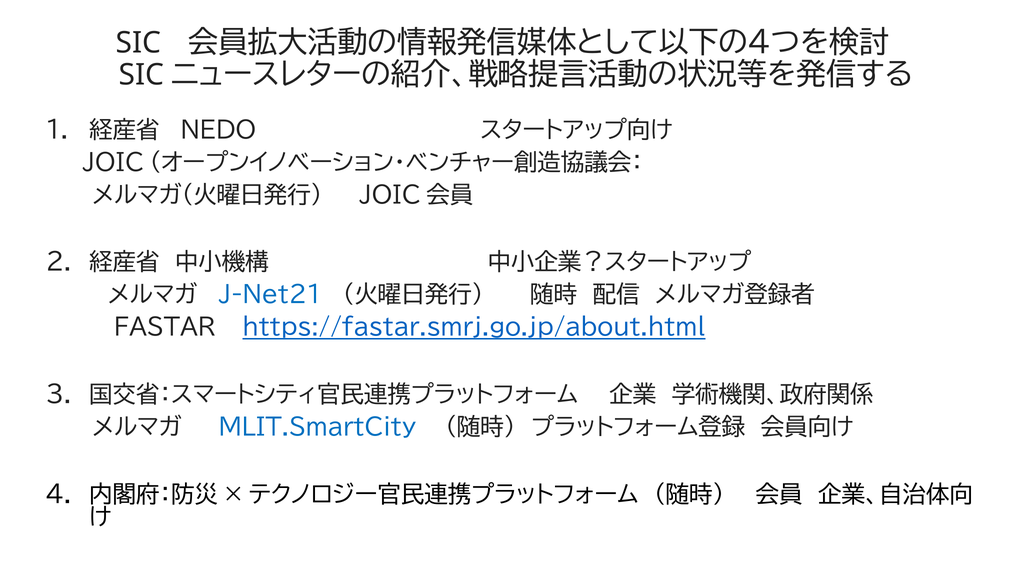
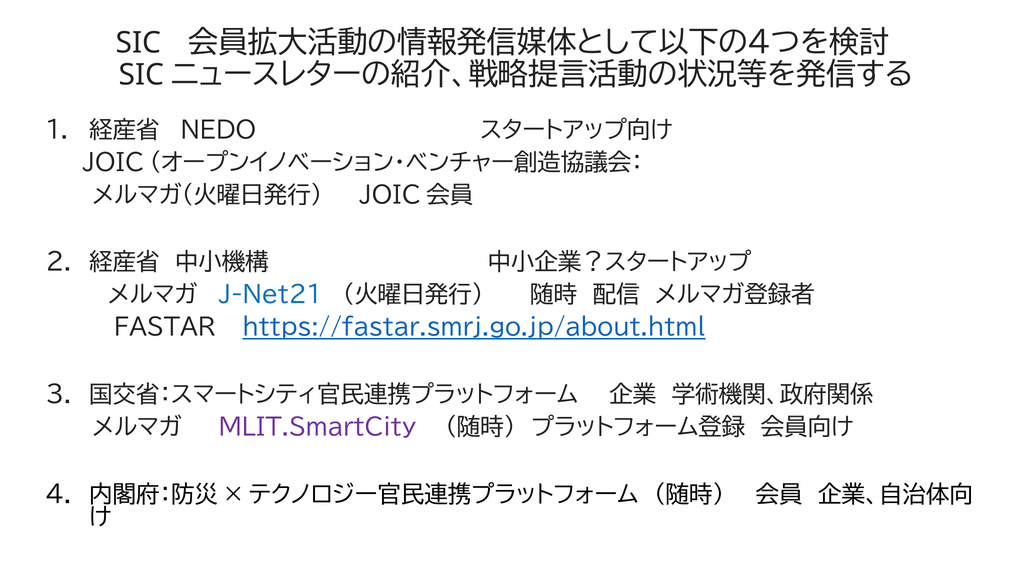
MLIT.SmartCity colour: blue -> purple (317, 427)
